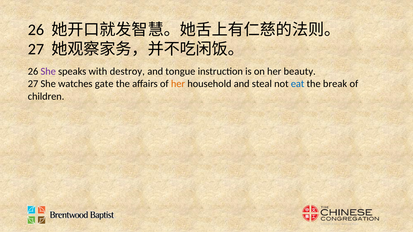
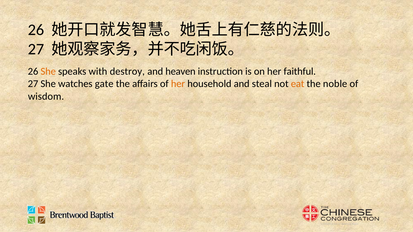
She colour: purple -> orange (48, 72)
tongue: tongue -> heaven (180, 72)
beauty: beauty -> faithful (300, 72)
eat colour: blue -> orange (298, 84)
break: break -> noble (335, 84)
children: children -> wisdom (46, 96)
